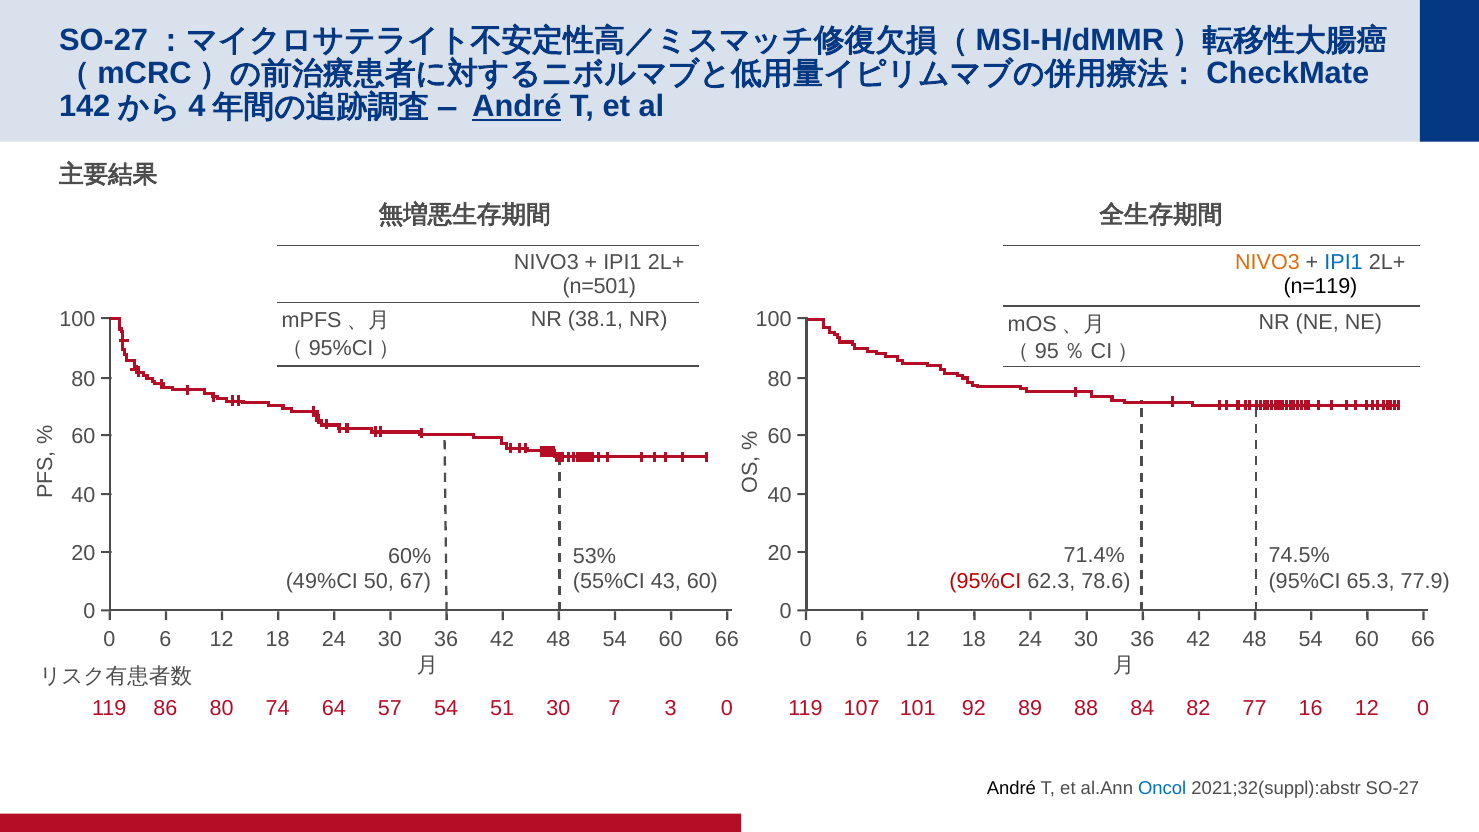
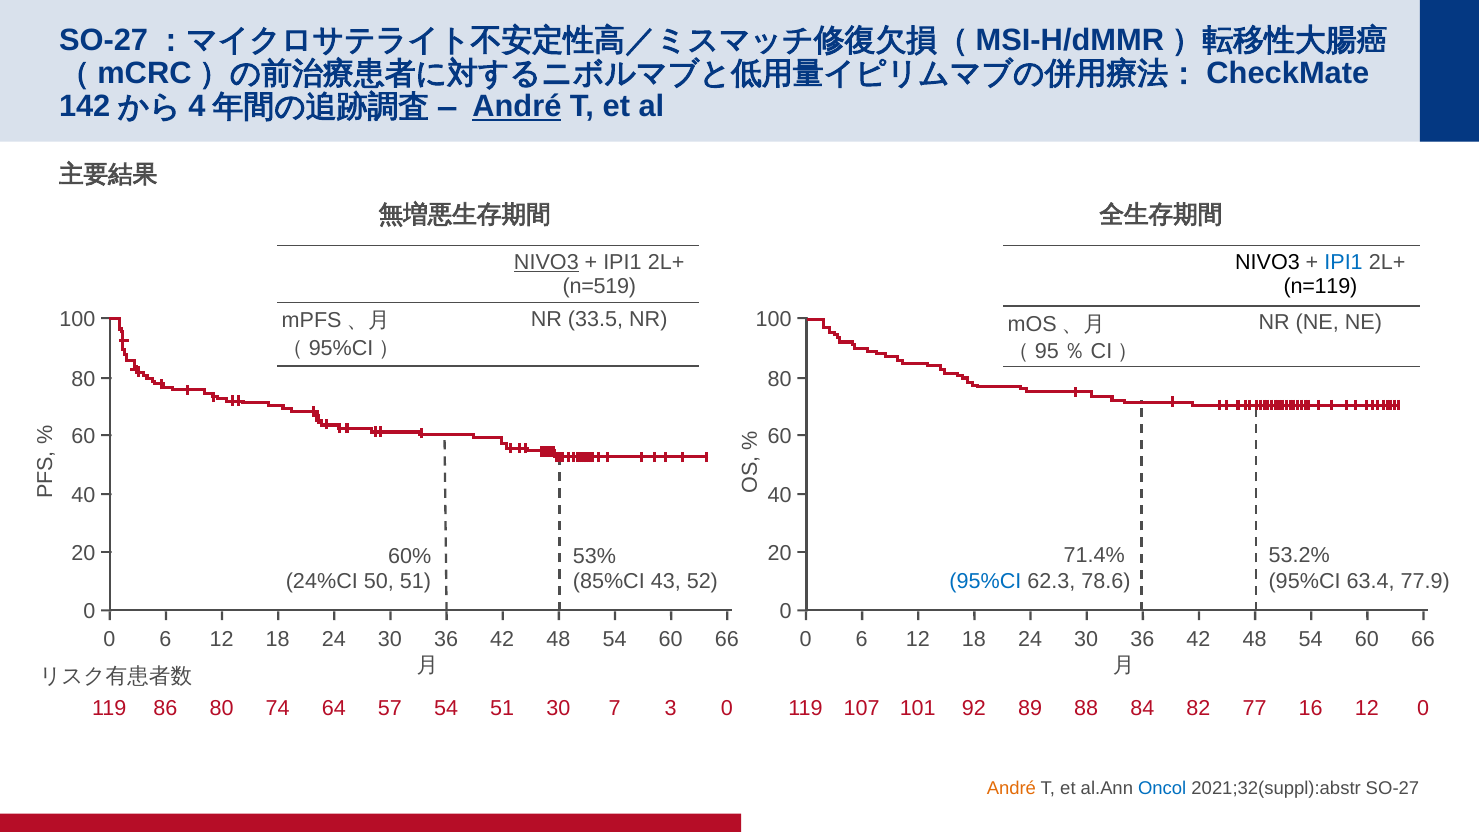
NIVO3 underline: none -> present (546, 262)
NIVO3 colour: orange -> black (1267, 262)
n=501: n=501 -> n=519 (599, 286)
38.1: 38.1 -> 33.5 (596, 319)
74.5%: 74.5% -> 53.2% (1299, 555)
95%CI colour: red -> blue (985, 581)
65.3: 65.3 -> 63.4 (1371, 581)
49%CI: 49%CI -> 24%CI (322, 582)
50 67: 67 -> 51 (415, 582)
55%CI: 55%CI -> 85%CI (609, 582)
43 60: 60 -> 52 (702, 582)
André colour: black -> orange (1011, 789)
